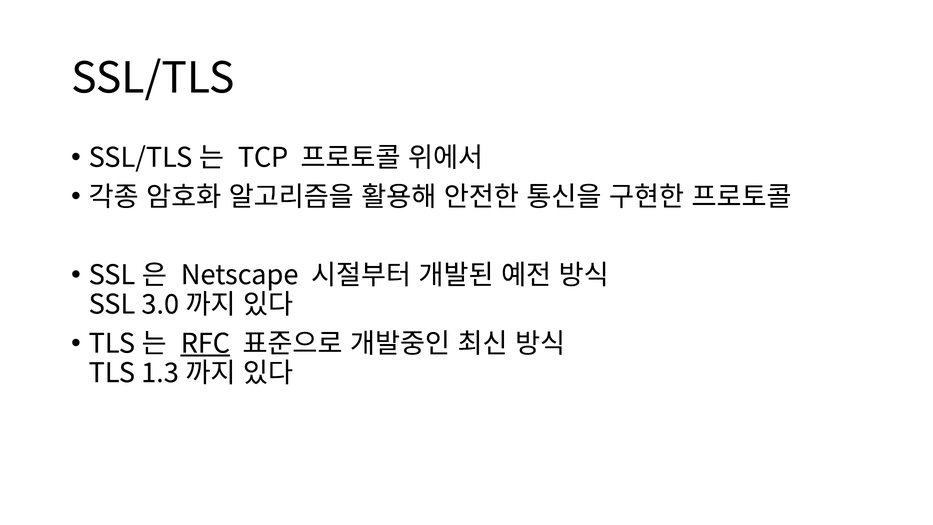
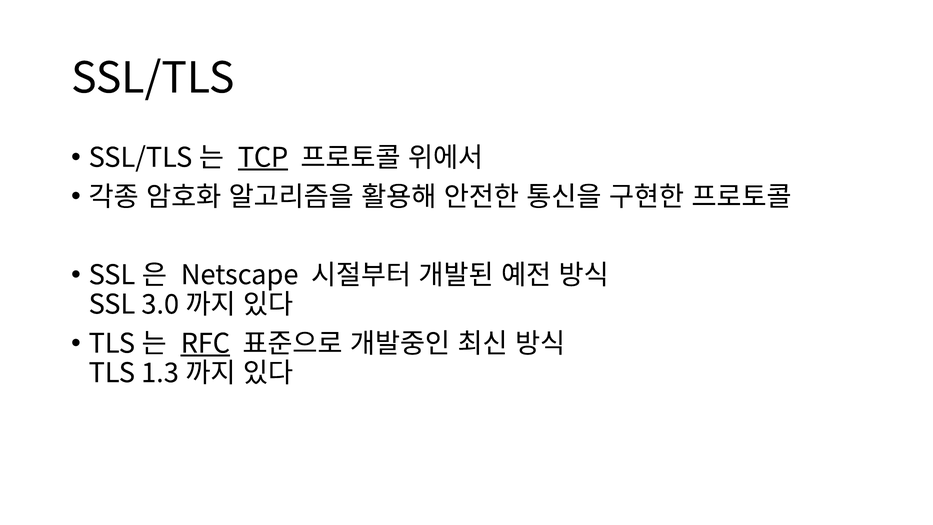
TCP underline: none -> present (263, 158)
